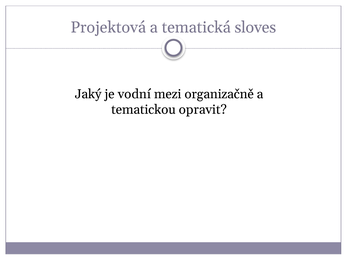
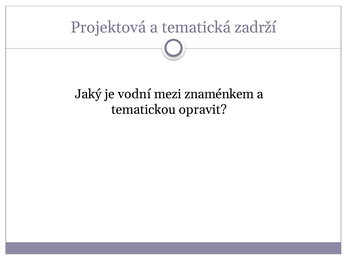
sloves: sloves -> zadrží (255, 27)
organizačně: organizačně -> znaménkem (219, 94)
